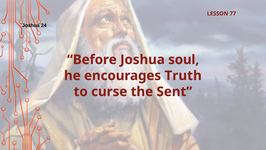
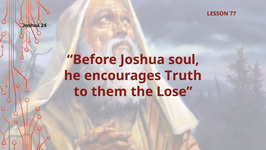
curse: curse -> them (109, 91)
Sent: Sent -> Lose (174, 91)
